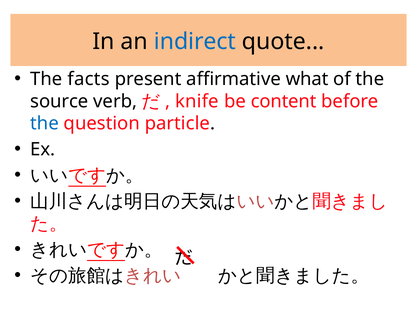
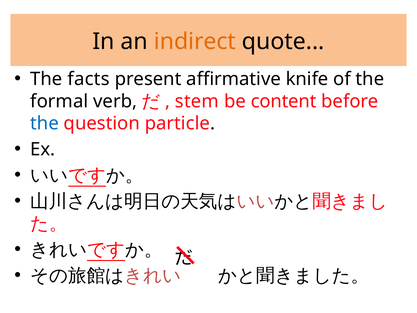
indirect colour: blue -> orange (195, 42)
what: what -> knife (307, 79)
source: source -> formal (59, 101)
knife: knife -> stem (197, 101)
